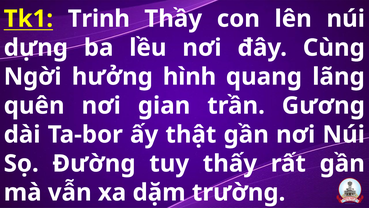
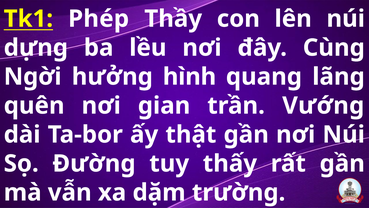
Trinh: Trinh -> Phép (99, 19)
Gương: Gương -> Vướng (323, 105)
